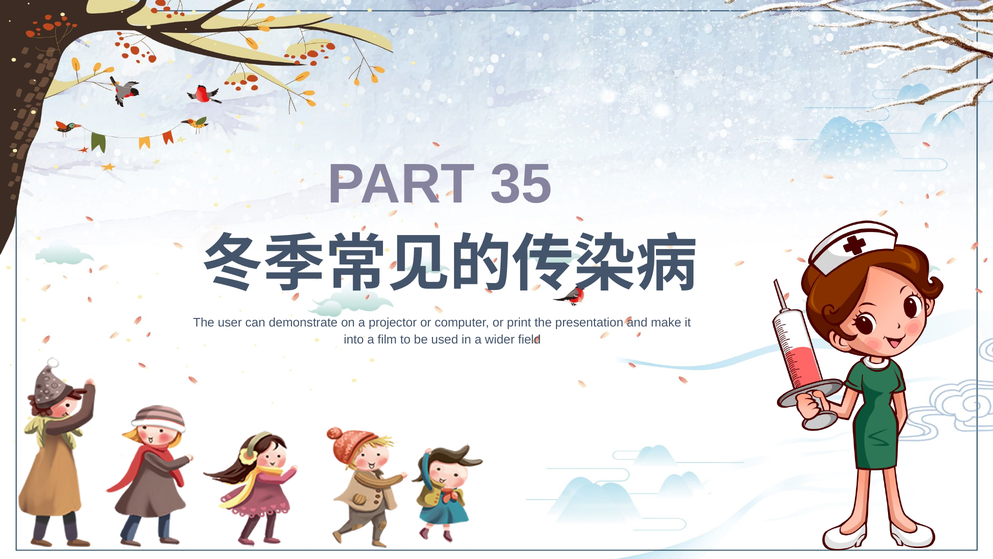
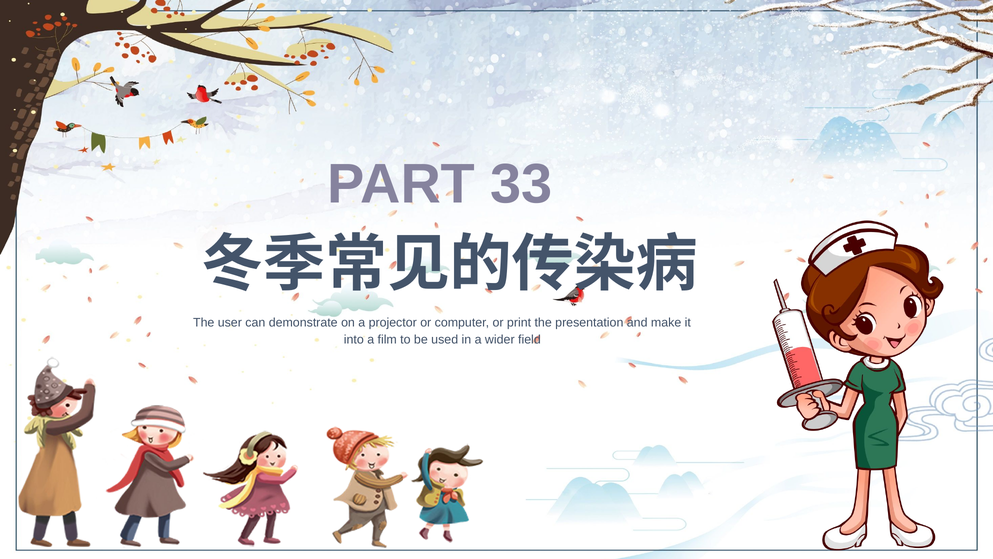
35: 35 -> 33 (521, 184)
